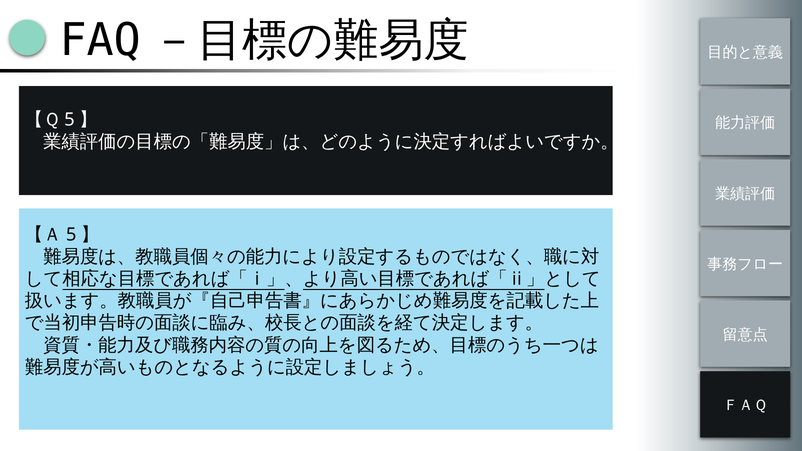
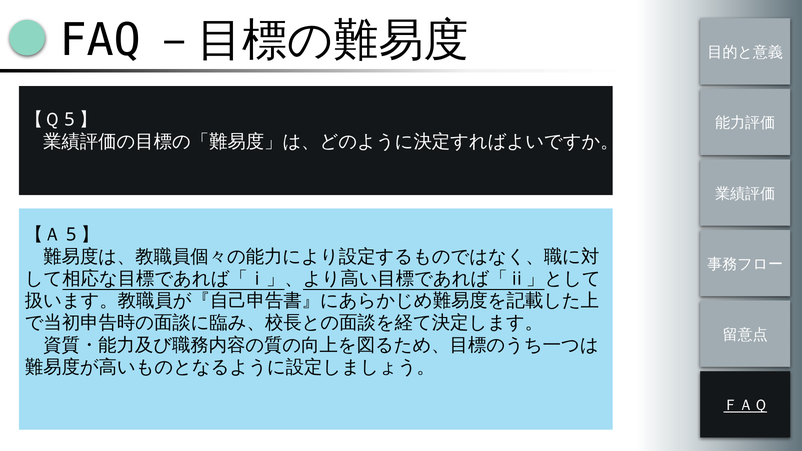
ＦＡＱ underline: none -> present (745, 405)
